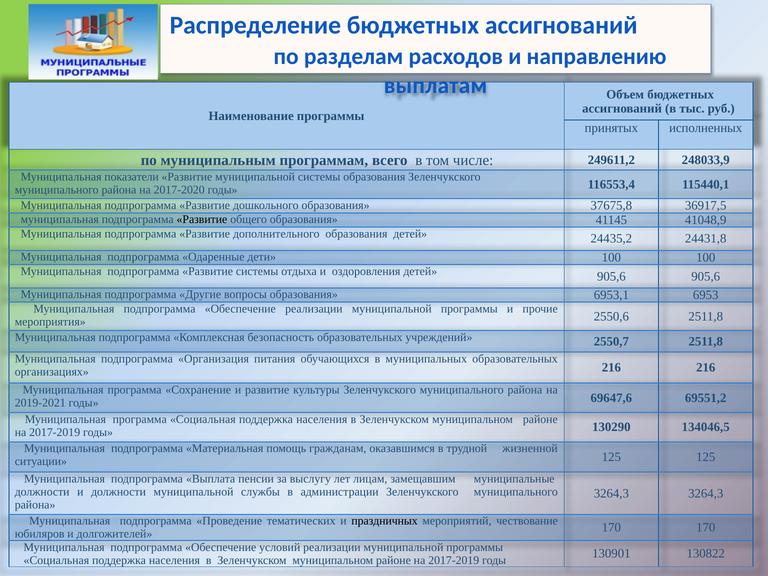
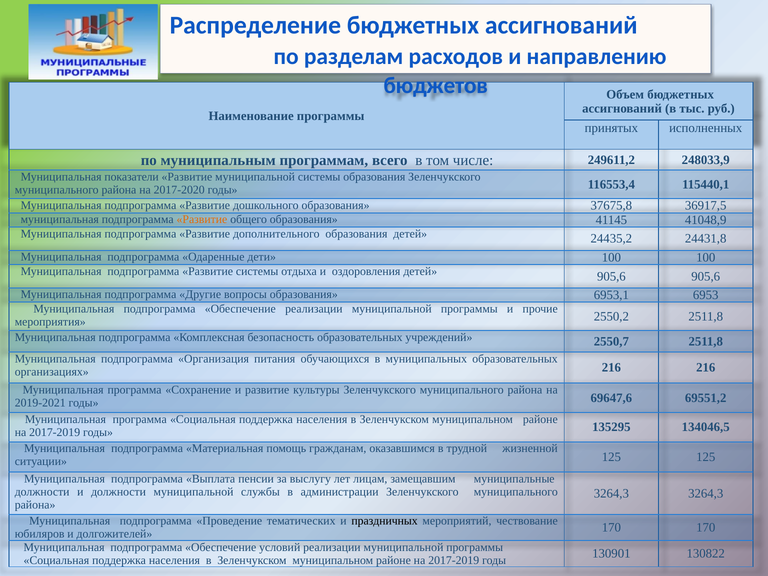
выплатам: выплатам -> бюджетов (436, 85)
Развитие colour: black -> orange (202, 219)
2550,6: 2550,6 -> 2550,2 (611, 316)
130290: 130290 -> 135295 (611, 427)
